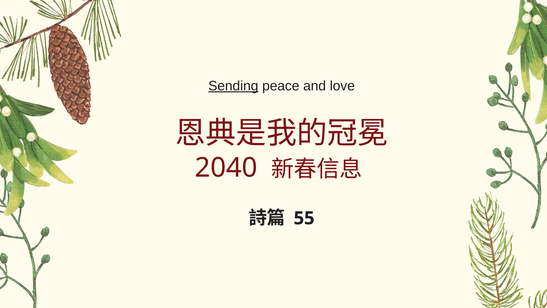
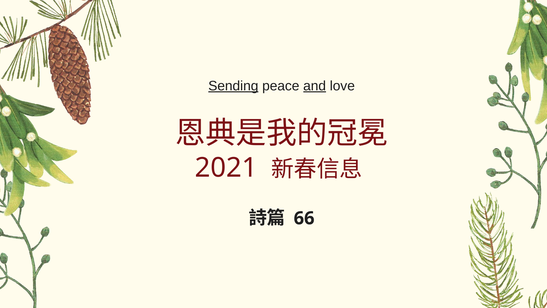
and underline: none -> present (315, 86)
2040: 2040 -> 2021 (226, 168)
55: 55 -> 66 (304, 218)
